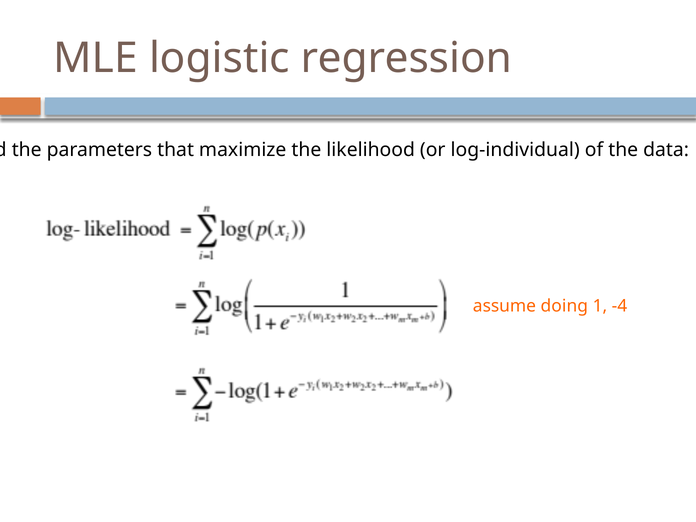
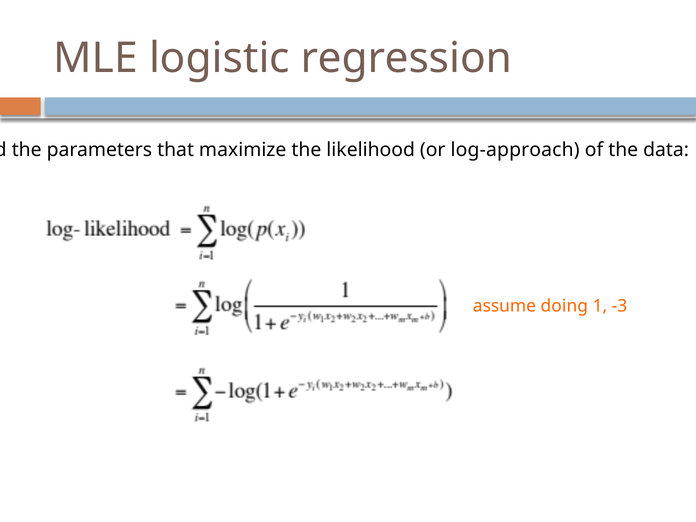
log-individual: log-individual -> log-approach (515, 150)
-4: -4 -> -3 (620, 306)
